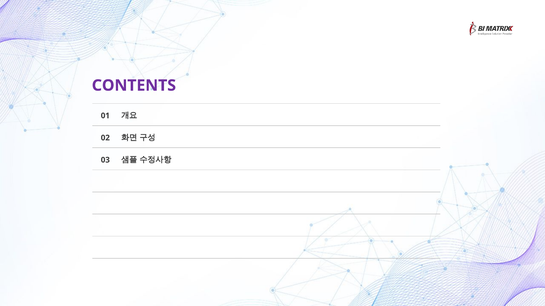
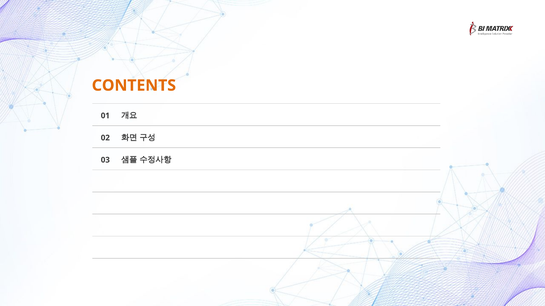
CONTENTS colour: purple -> orange (134, 86)
